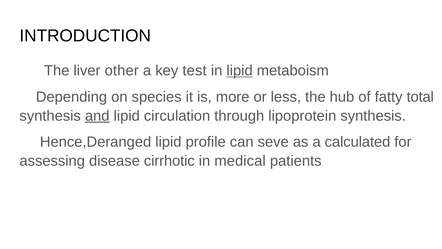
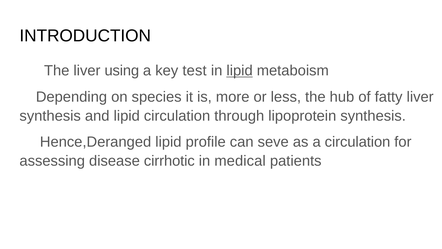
other: other -> using (122, 71)
fatty total: total -> liver (420, 97)
and underline: present -> none (97, 116)
a calculated: calculated -> circulation (358, 142)
